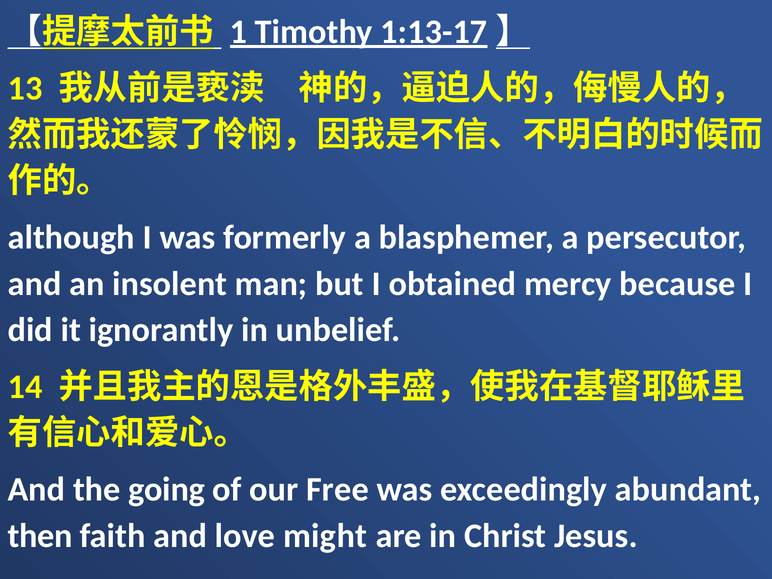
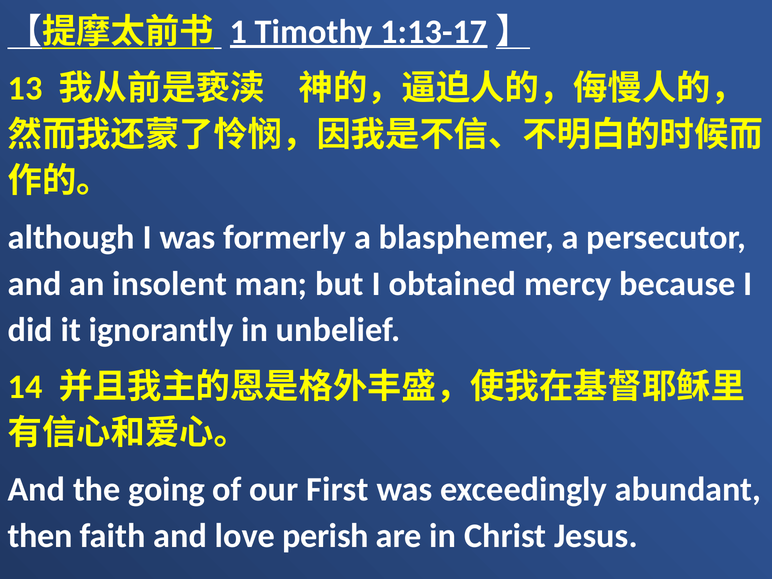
Free: Free -> First (337, 490)
might: might -> perish (325, 536)
